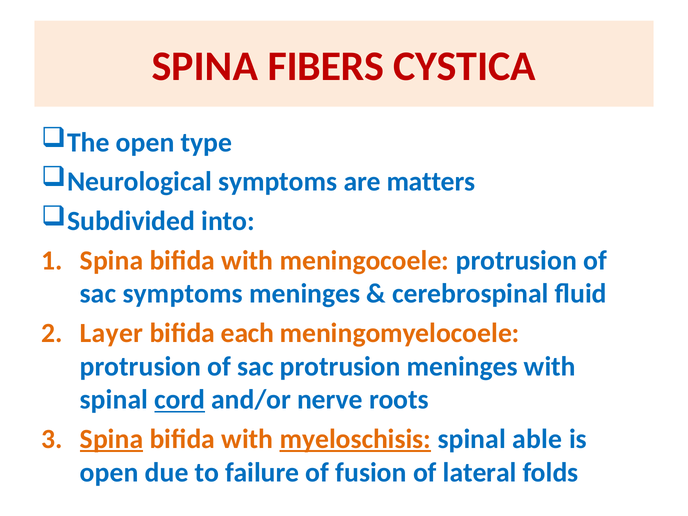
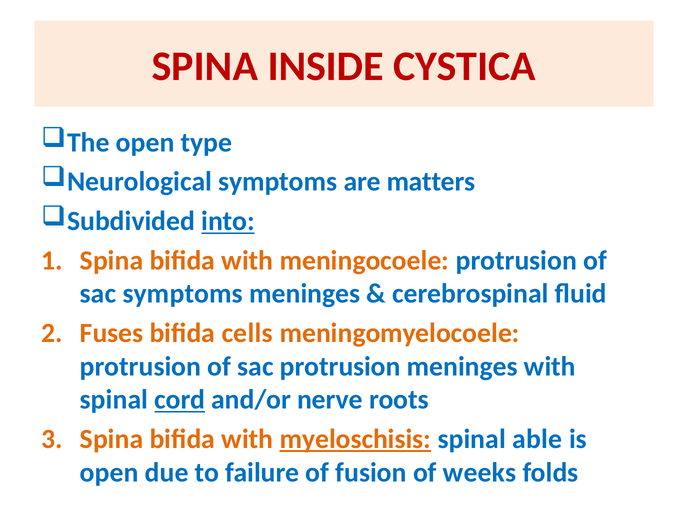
FIBERS: FIBERS -> INSIDE (326, 67)
into underline: none -> present (228, 221)
Layer: Layer -> Fuses (112, 333)
each: each -> cells (247, 333)
Spina underline: present -> none (112, 439)
lateral: lateral -> weeks (480, 472)
